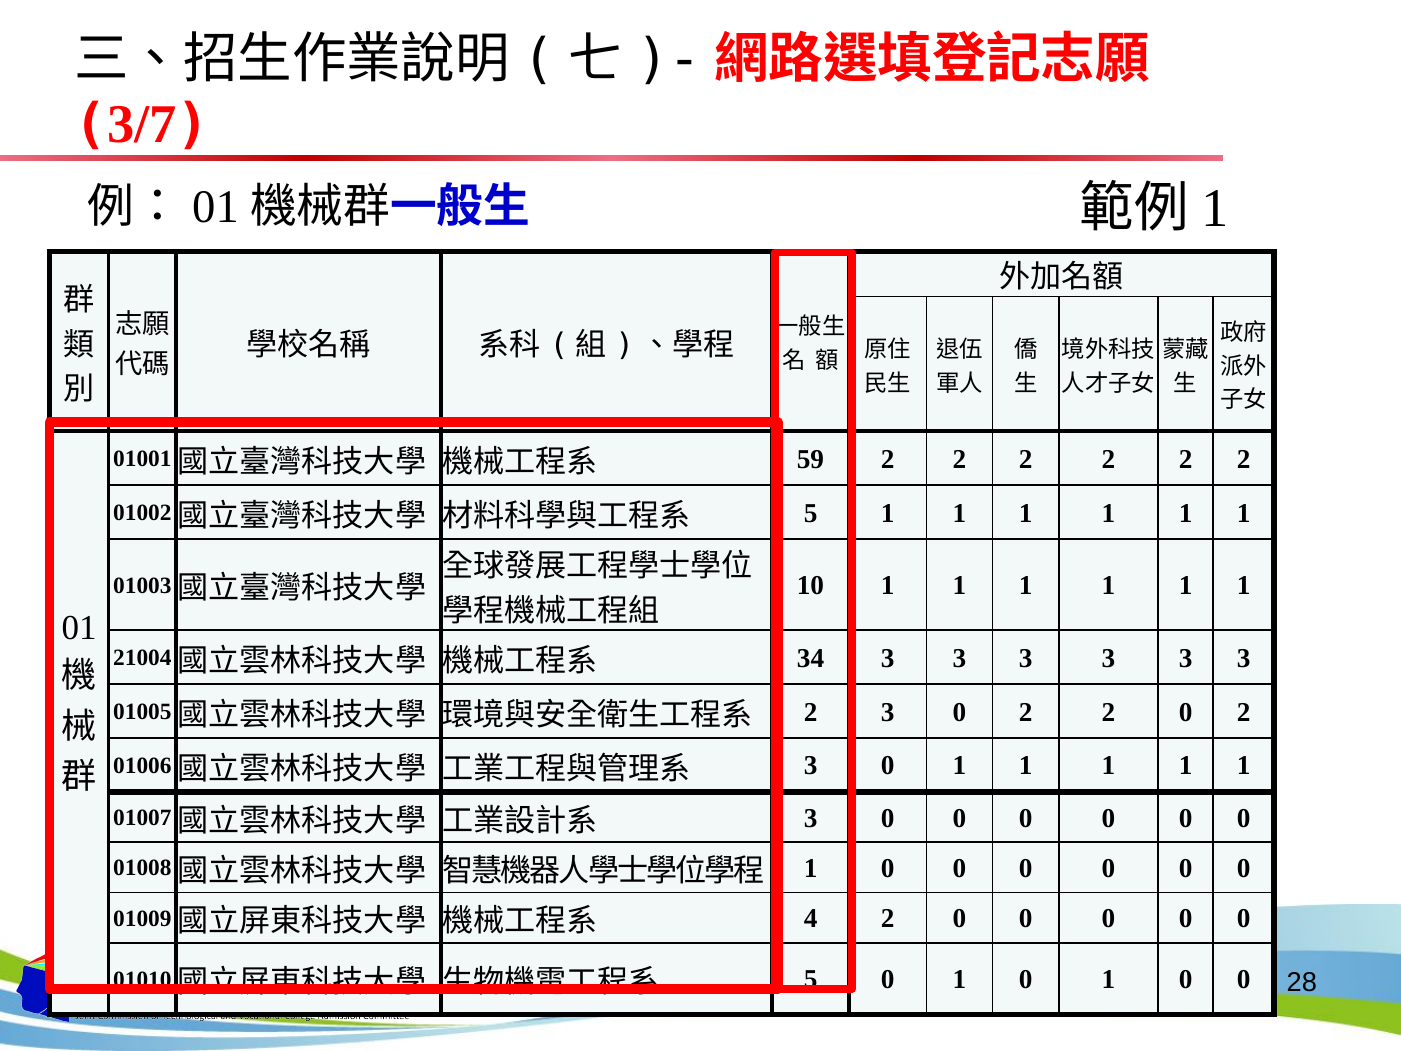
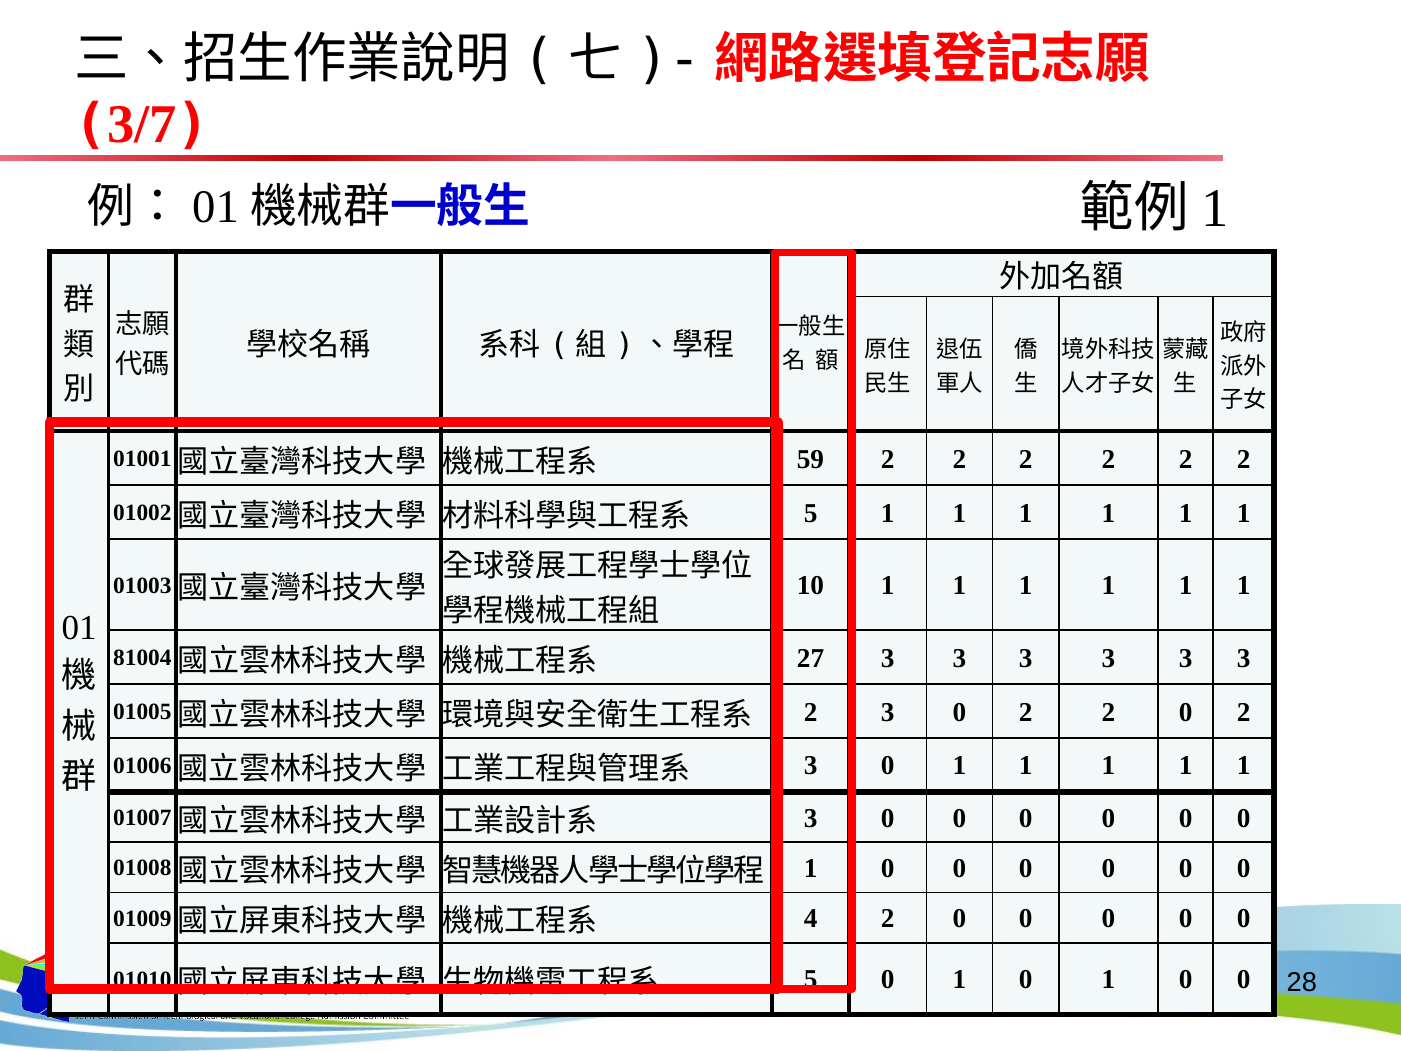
21004: 21004 -> 81004 (142, 658)
34: 34 -> 27 (811, 658)
